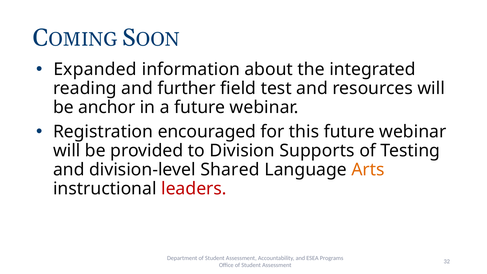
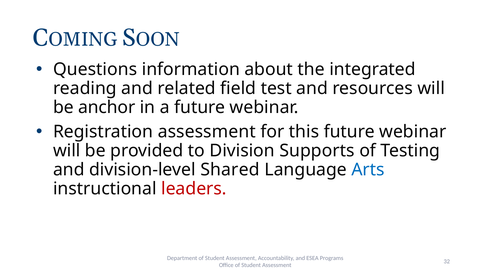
Expanded: Expanded -> Questions (95, 69)
further: further -> related (187, 88)
Registration encouraged: encouraged -> assessment (207, 132)
Arts colour: orange -> blue (368, 170)
